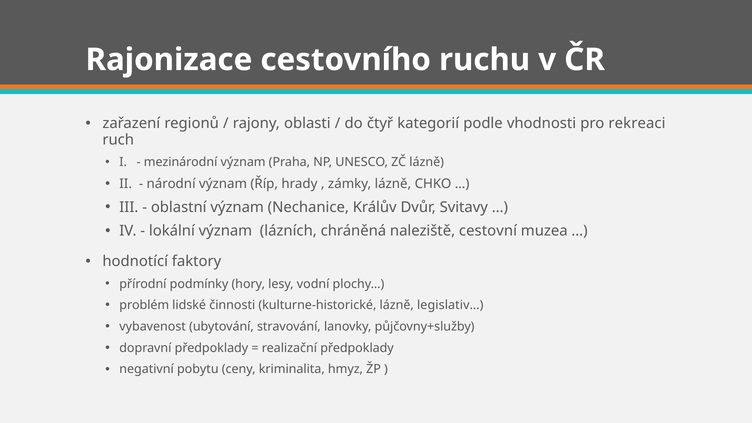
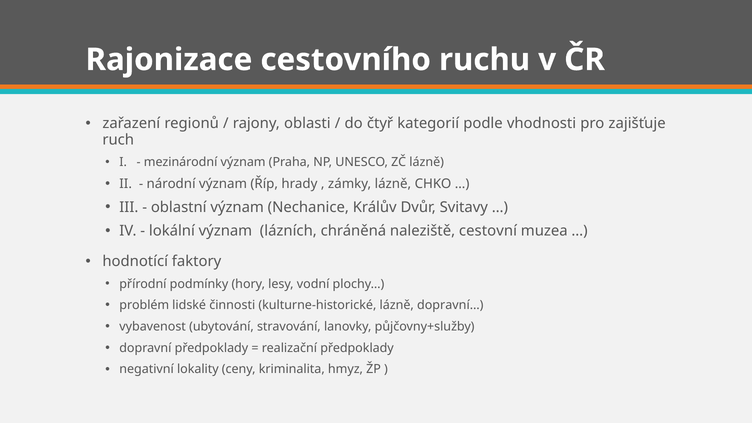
rekreaci: rekreaci -> zajišťuje (637, 124)
legislativ…: legislativ… -> dopravní… (450, 305)
pobytu: pobytu -> lokality (198, 369)
